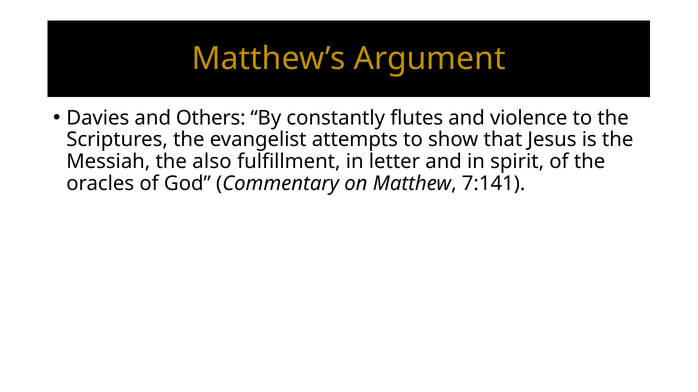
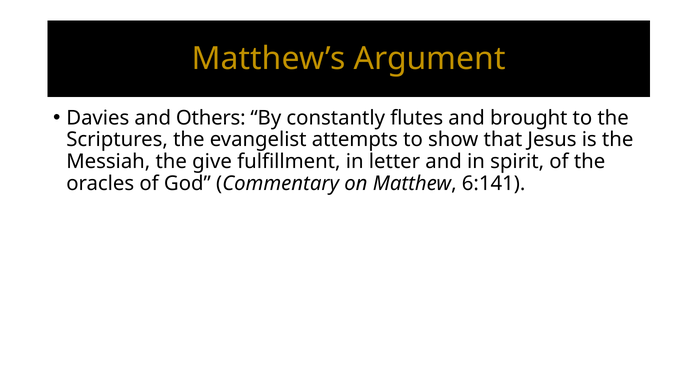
violence: violence -> brought (529, 118)
also: also -> give (212, 162)
7:141: 7:141 -> 6:141 (494, 184)
